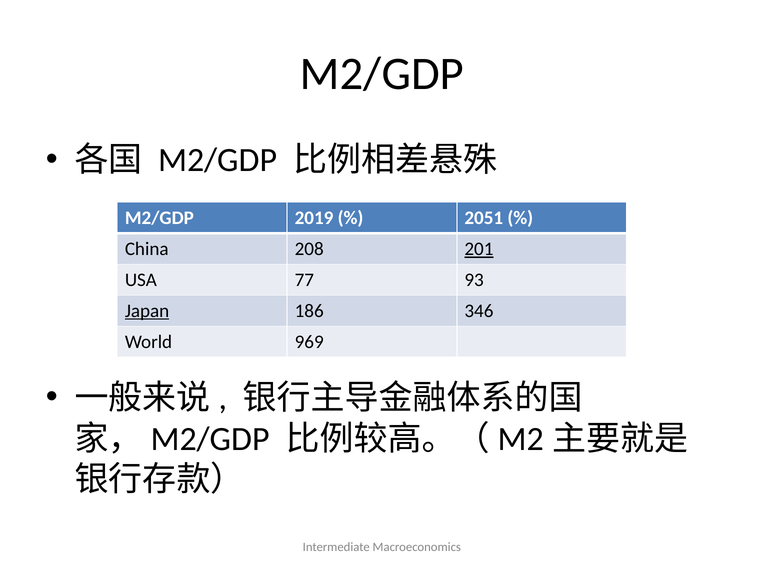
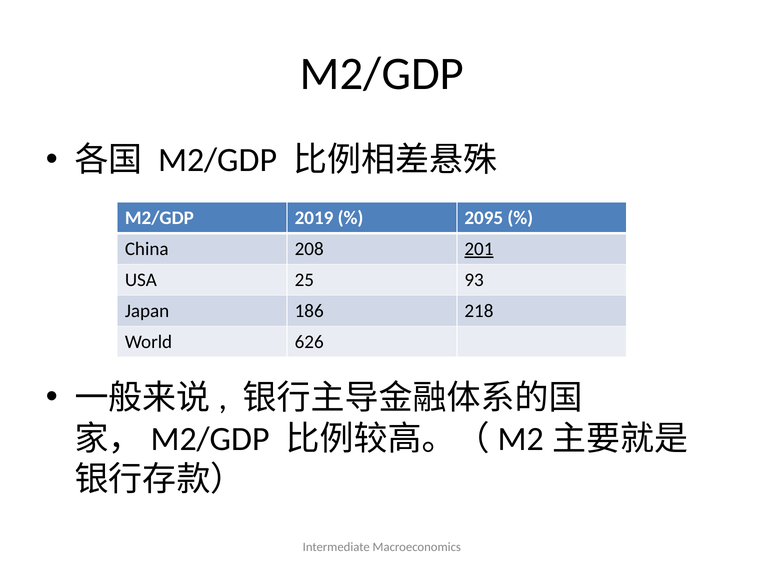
2051: 2051 -> 2095 (484, 218)
77: 77 -> 25 (304, 280)
Japan underline: present -> none (147, 311)
346: 346 -> 218 (479, 311)
969: 969 -> 626 (309, 342)
